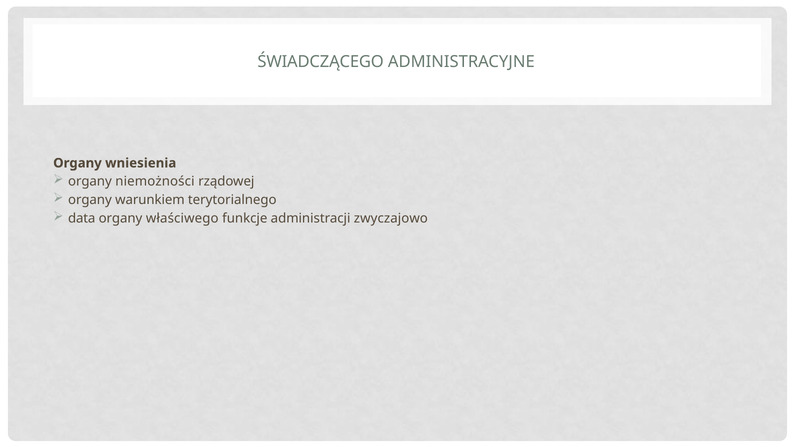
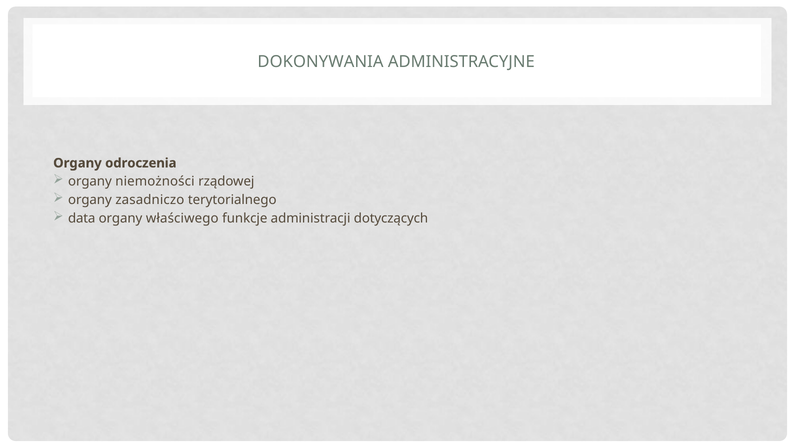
ŚWIADCZĄCEGO: ŚWIADCZĄCEGO -> DOKONYWANIA (320, 62)
wniesienia: wniesienia -> odroczenia (141, 163)
warunkiem: warunkiem -> zasadniczo (150, 200)
zwyczajowo: zwyczajowo -> dotyczących (391, 219)
